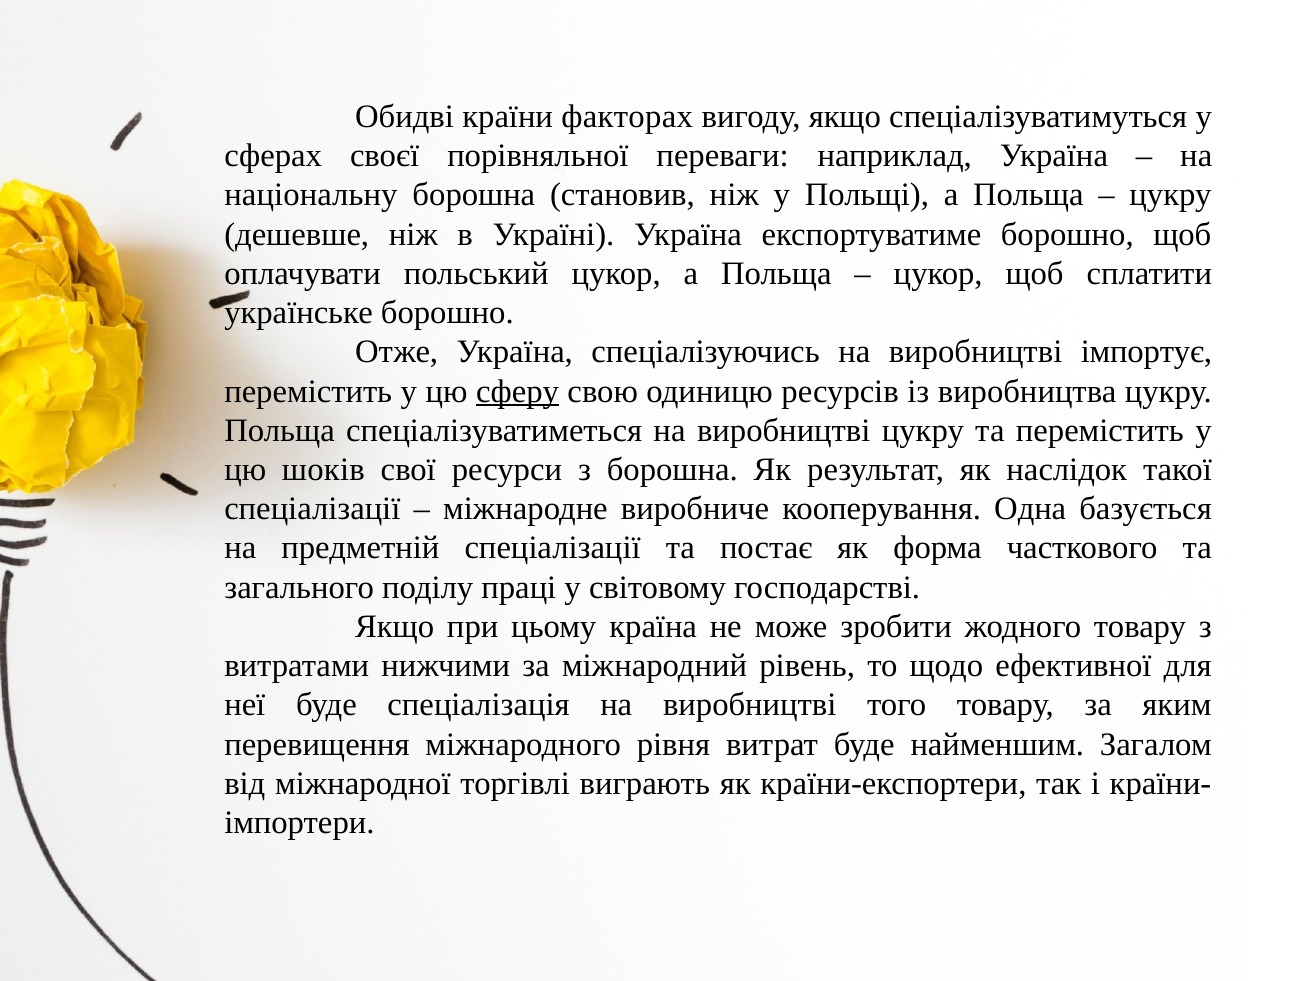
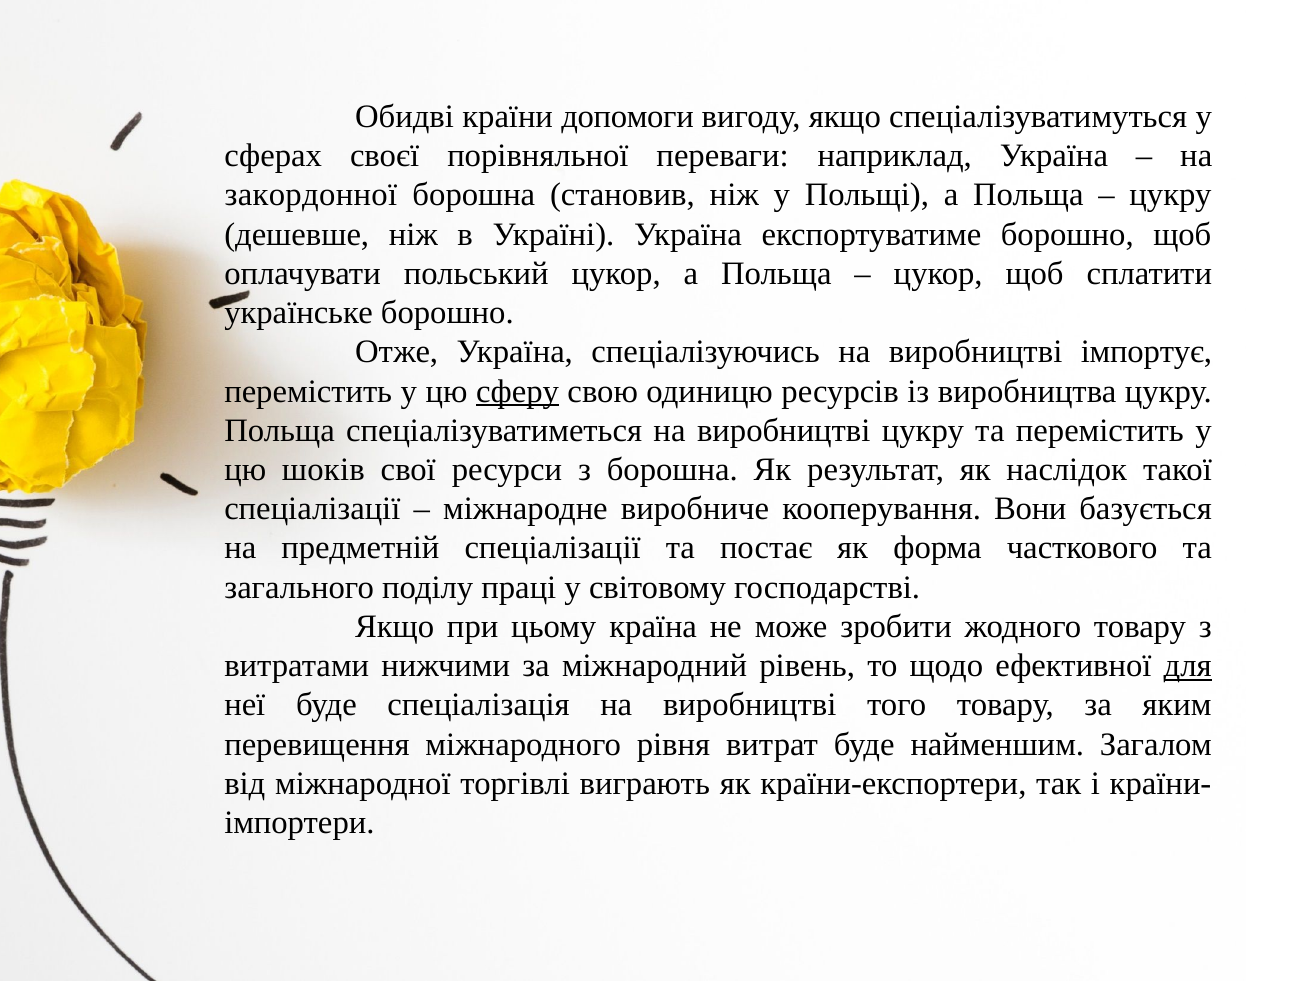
факторах: факторах -> допомоги (628, 117)
національну: національну -> закордонної (311, 195)
Одна: Одна -> Вони (1030, 509)
для underline: none -> present (1188, 666)
